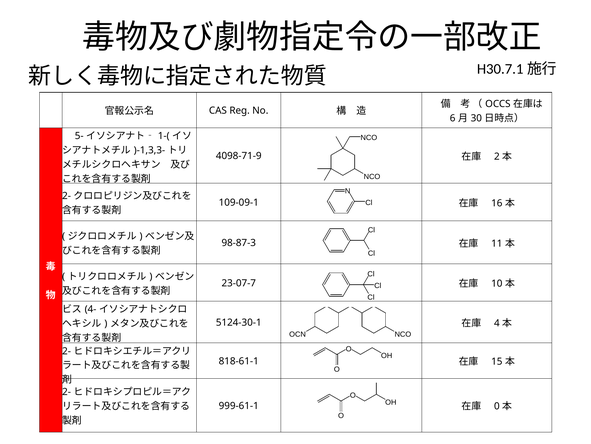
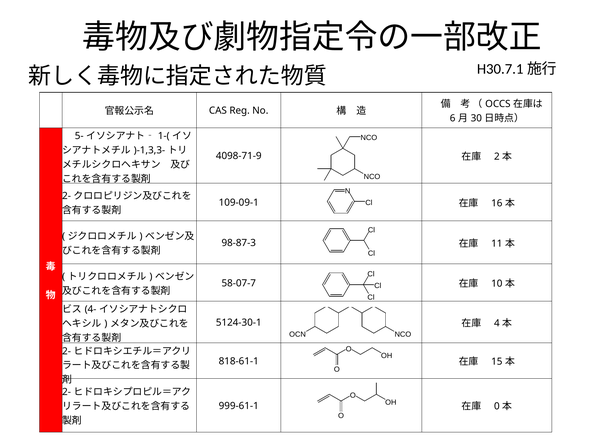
23-07-7: 23-07-7 -> 58-07-7 (239, 283)
